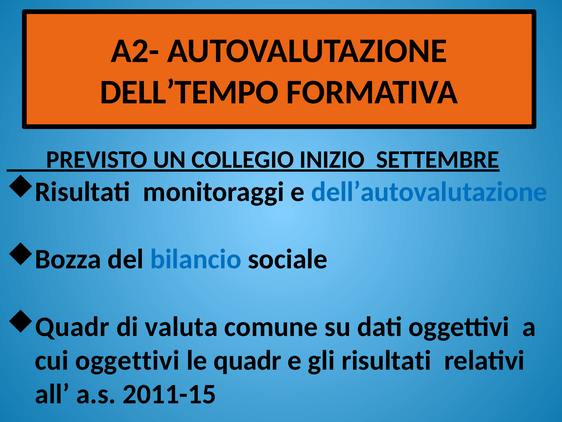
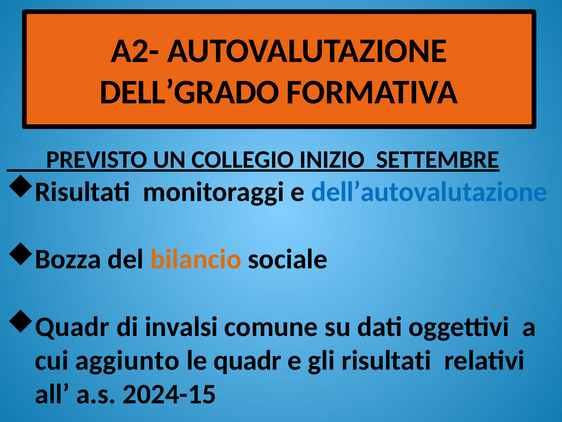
DELL’TEMPO: DELL’TEMPO -> DELL’GRADO (189, 92)
bilancio colour: blue -> orange (196, 259)
valuta: valuta -> invalsi (181, 326)
cui oggettivi: oggettivi -> aggiunto (127, 360)
2011-15: 2011-15 -> 2024-15 (169, 394)
